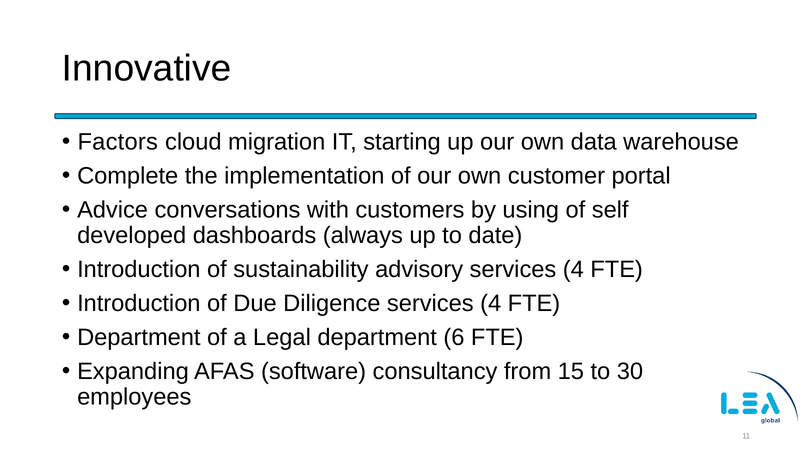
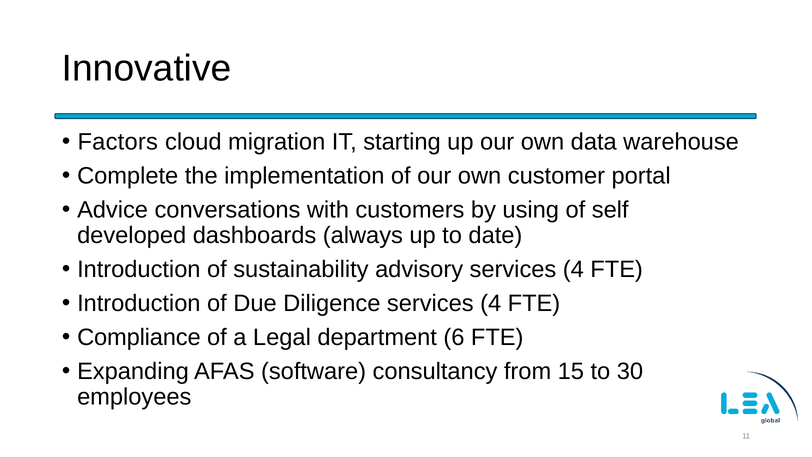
Department: Department -> Compliance (139, 337)
